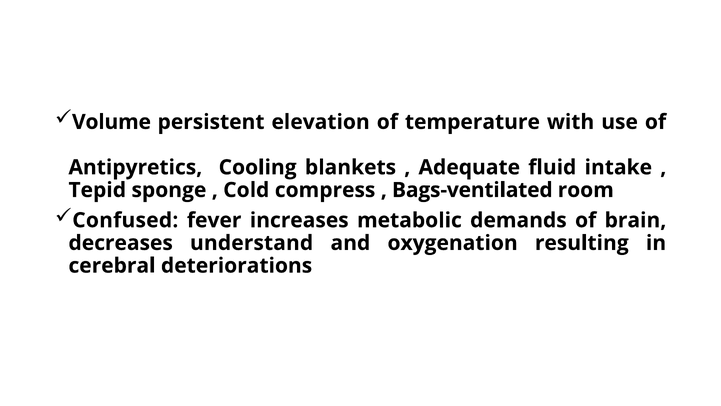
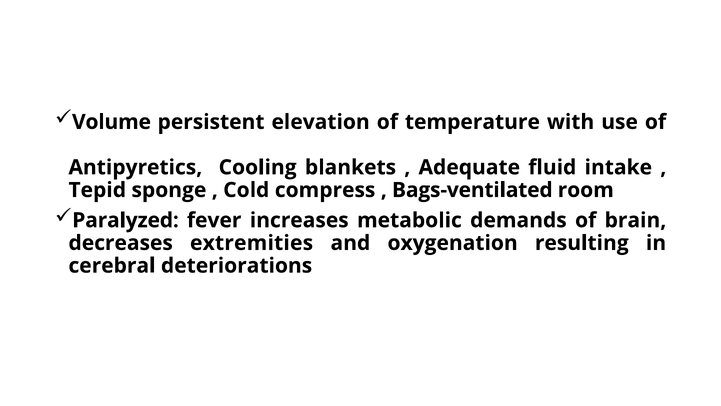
Confused: Confused -> Paralyzed (126, 220)
understand: understand -> extremities (252, 243)
